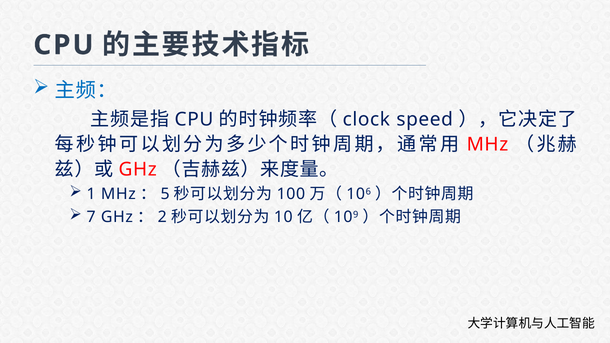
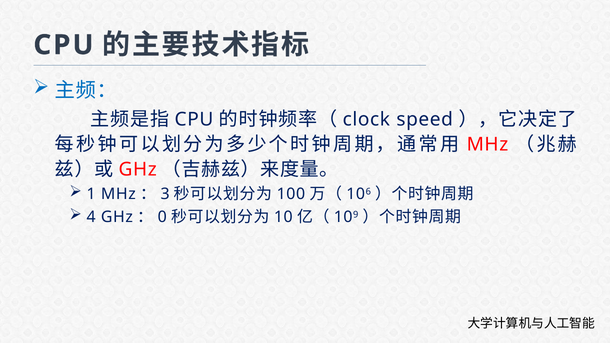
5: 5 -> 3 (165, 194)
7: 7 -> 4 (91, 217)
2: 2 -> 0 (162, 217)
